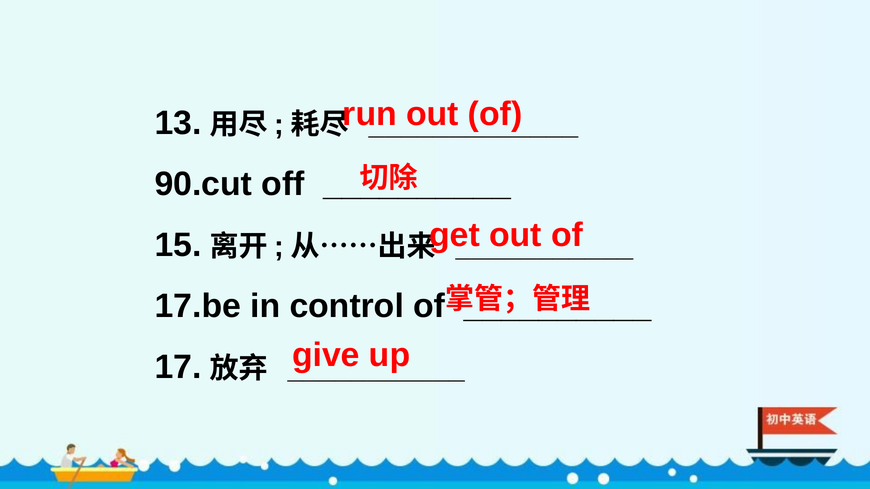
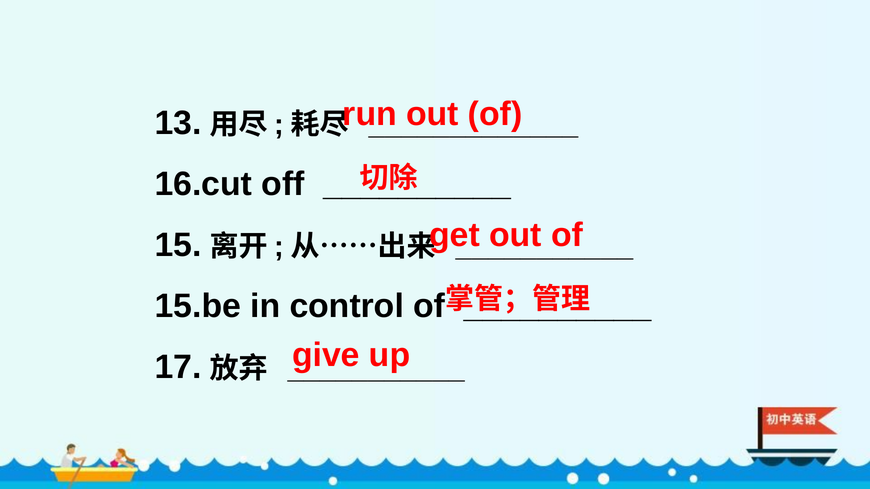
90.cut: 90.cut -> 16.cut (203, 184)
17.be: 17.be -> 15.be (198, 306)
